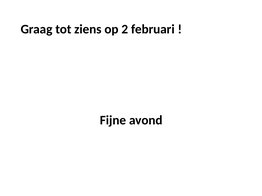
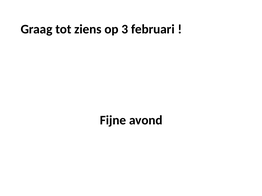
2: 2 -> 3 (125, 29)
